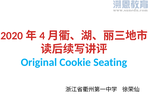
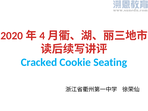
Original: Original -> Cracked (39, 62)
